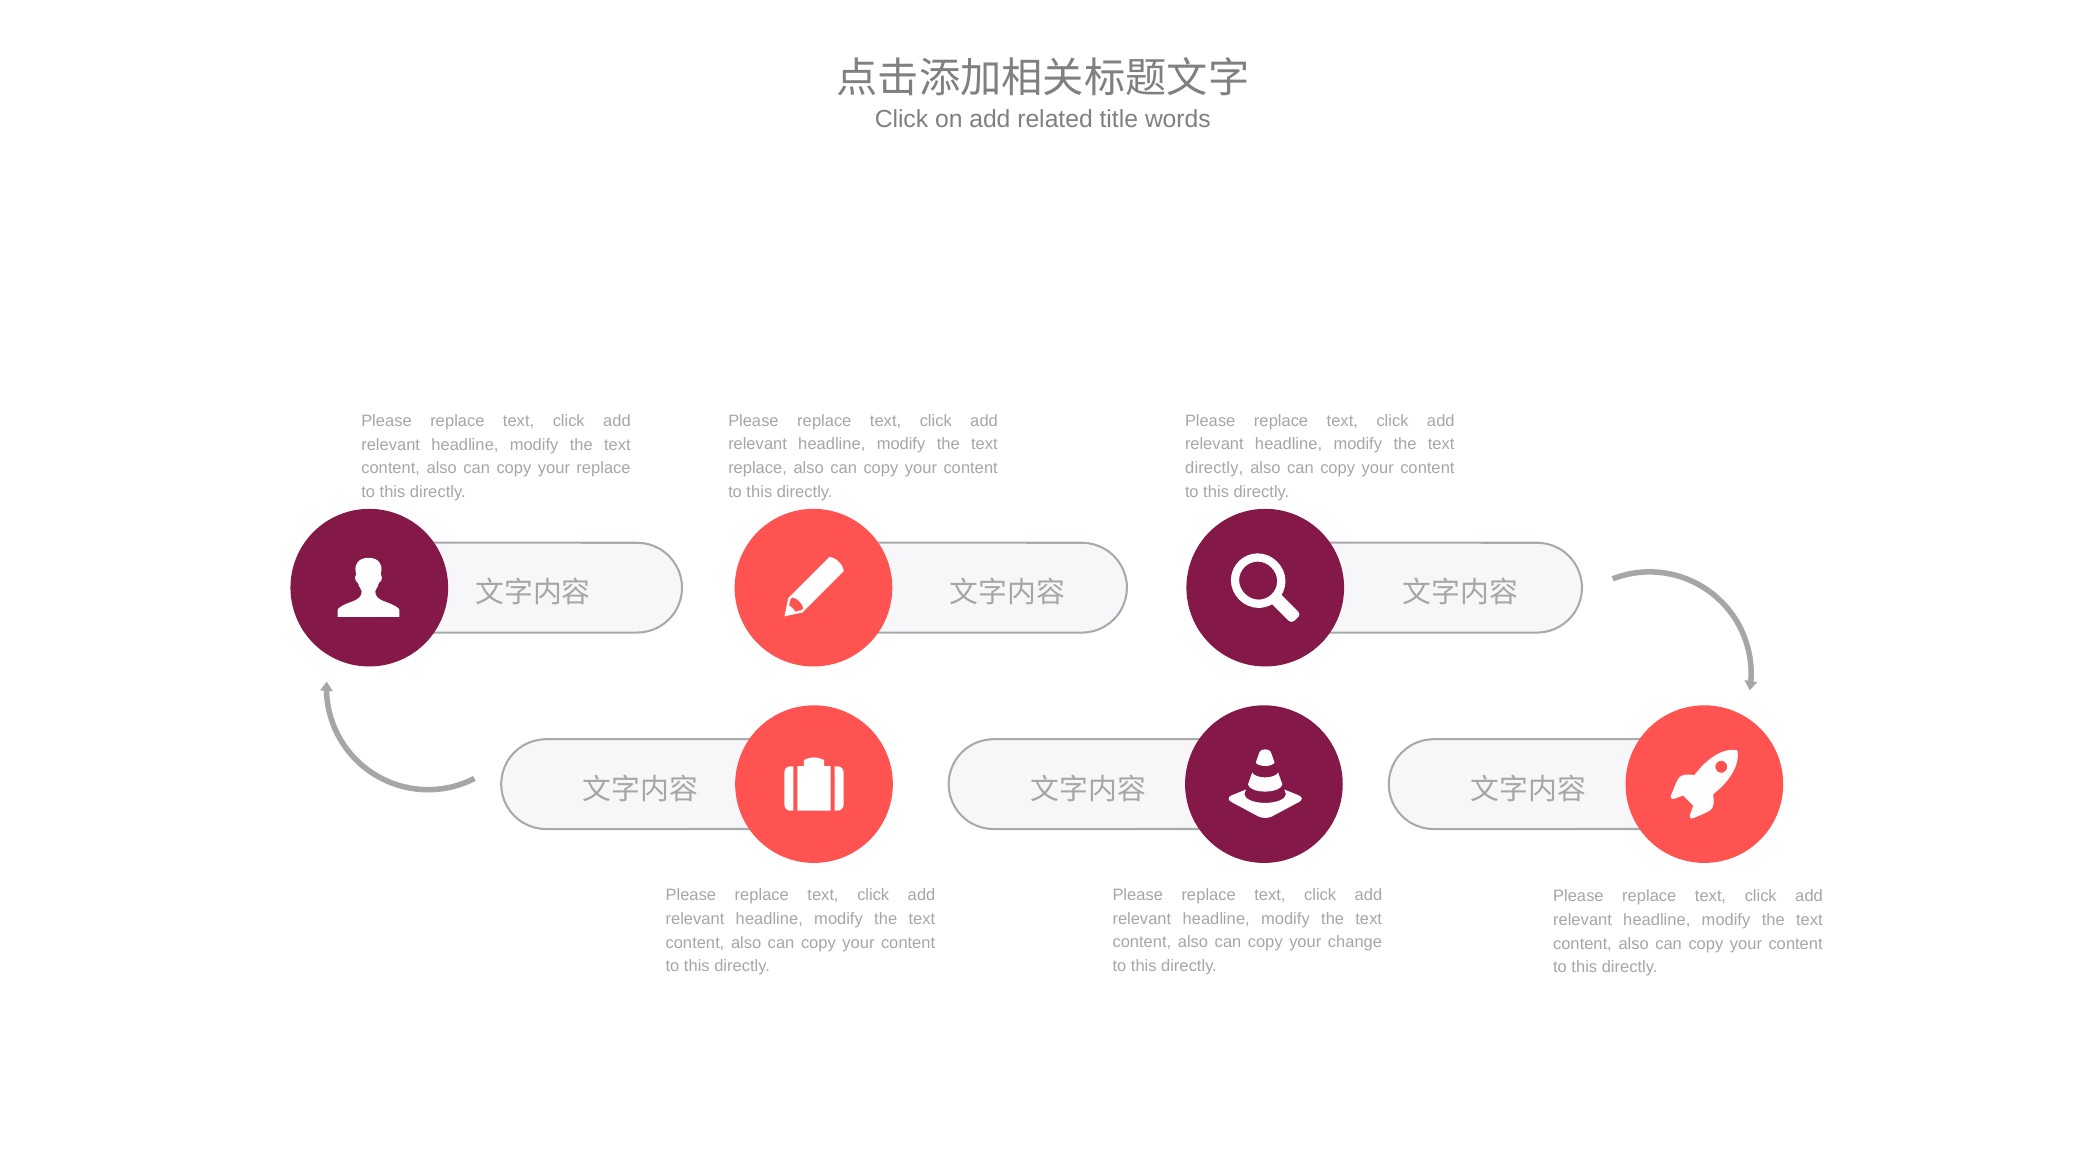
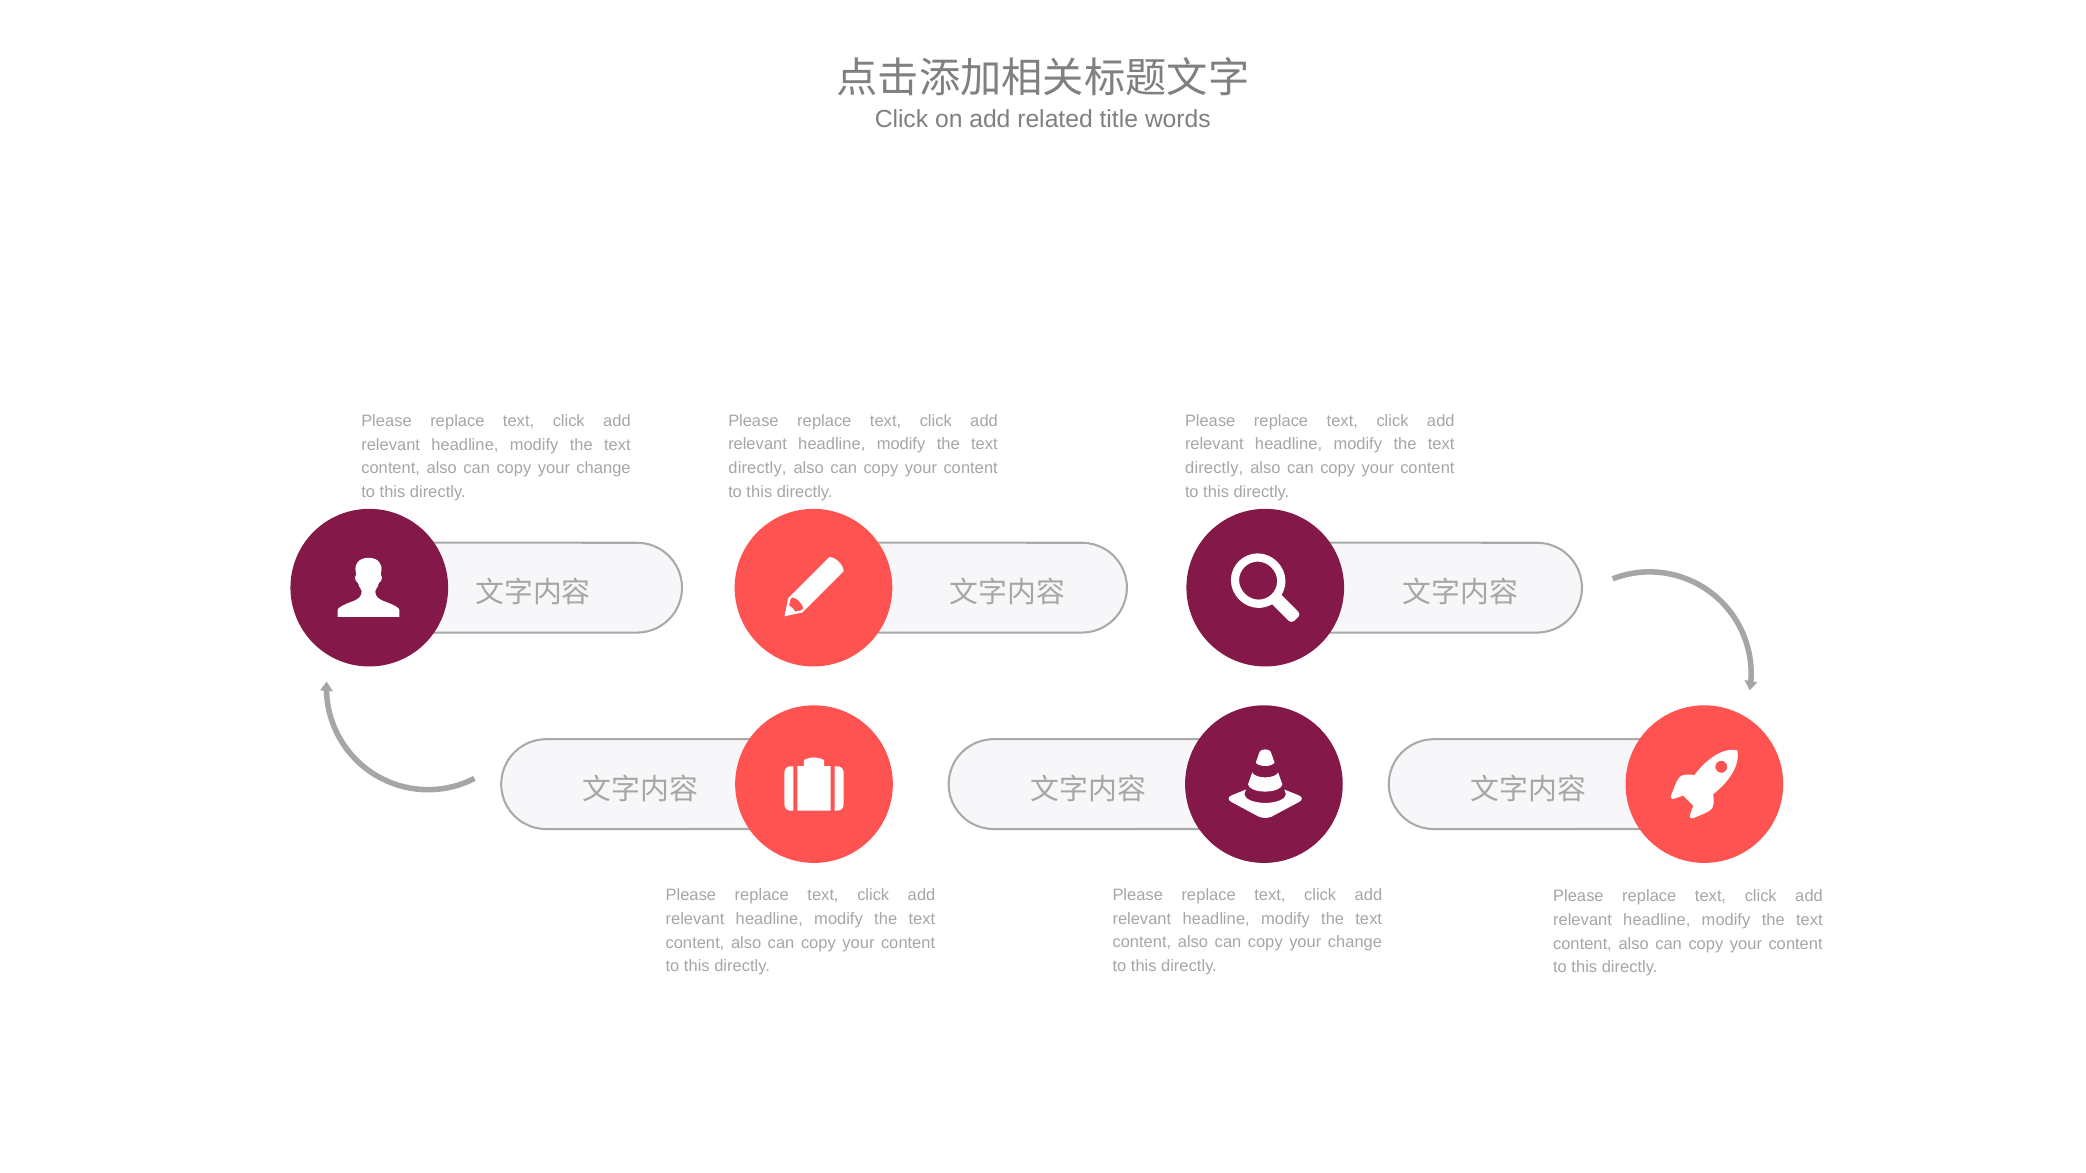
replace: replace -> directly (757, 468)
replace: replace -> change (604, 468)
